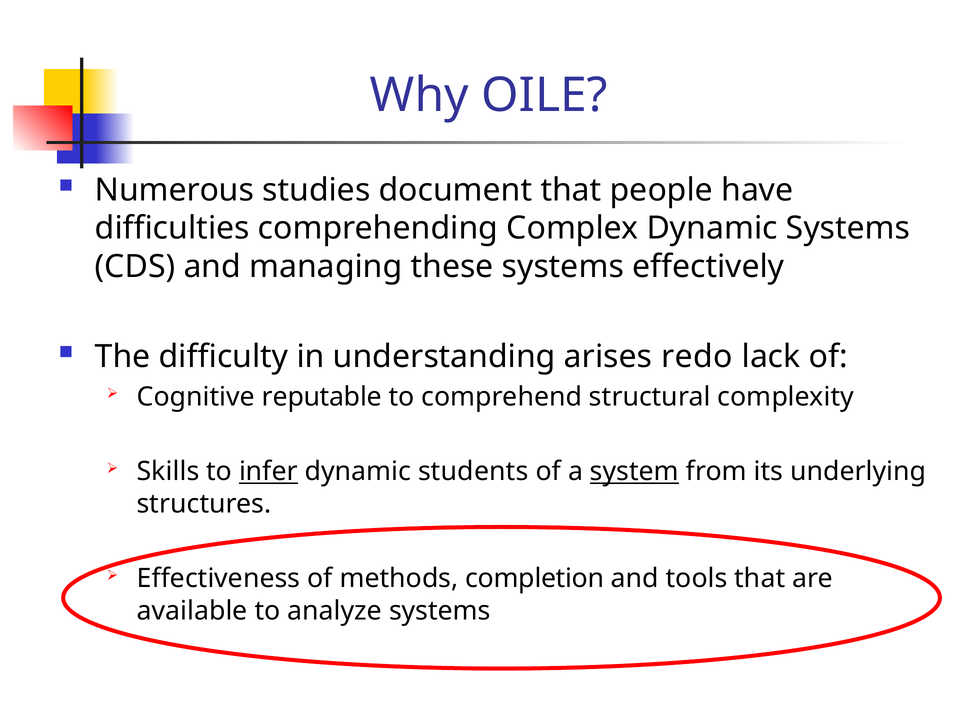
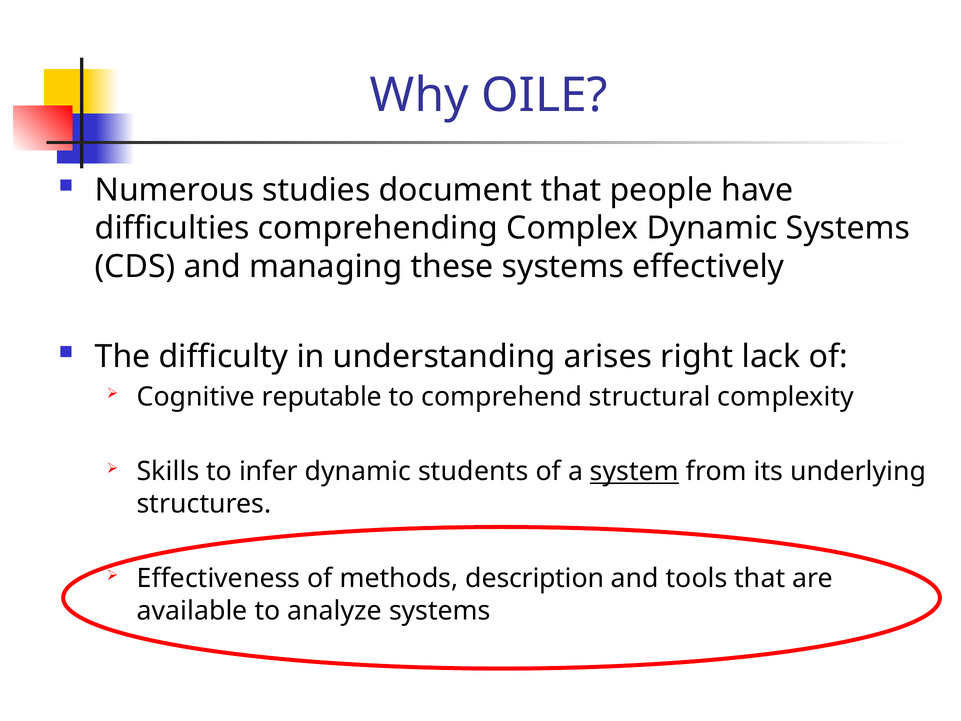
redo: redo -> right (697, 356)
infer underline: present -> none (268, 471)
completion: completion -> description (535, 578)
